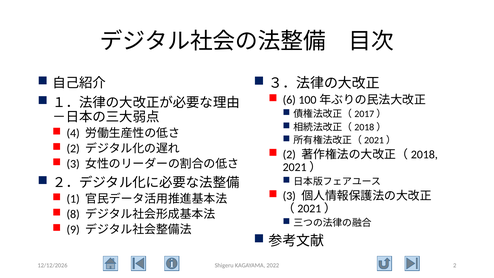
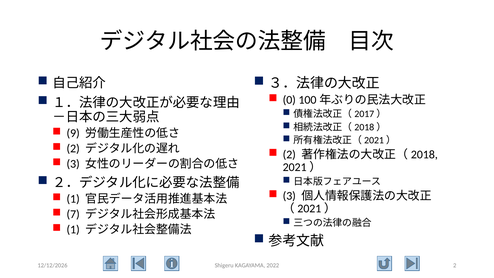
6: 6 -> 0 (289, 100)
4: 4 -> 9 (73, 133)
8: 8 -> 7 (73, 214)
9: 9 -> 1 (73, 229)
